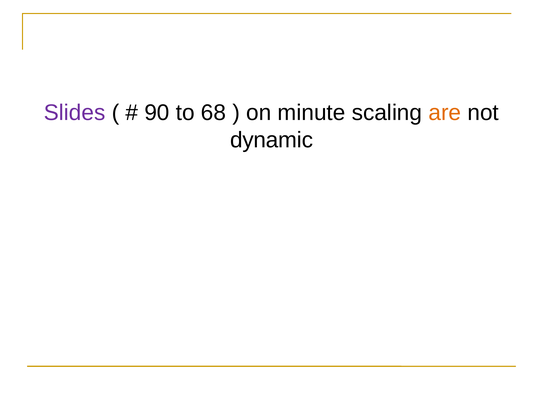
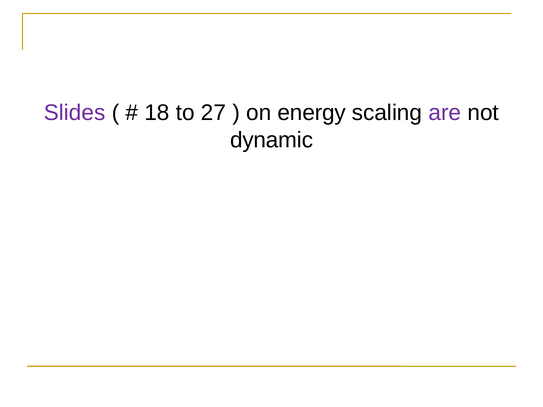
90: 90 -> 18 (157, 113)
68: 68 -> 27 (214, 113)
minute: minute -> energy (312, 113)
are colour: orange -> purple (445, 113)
